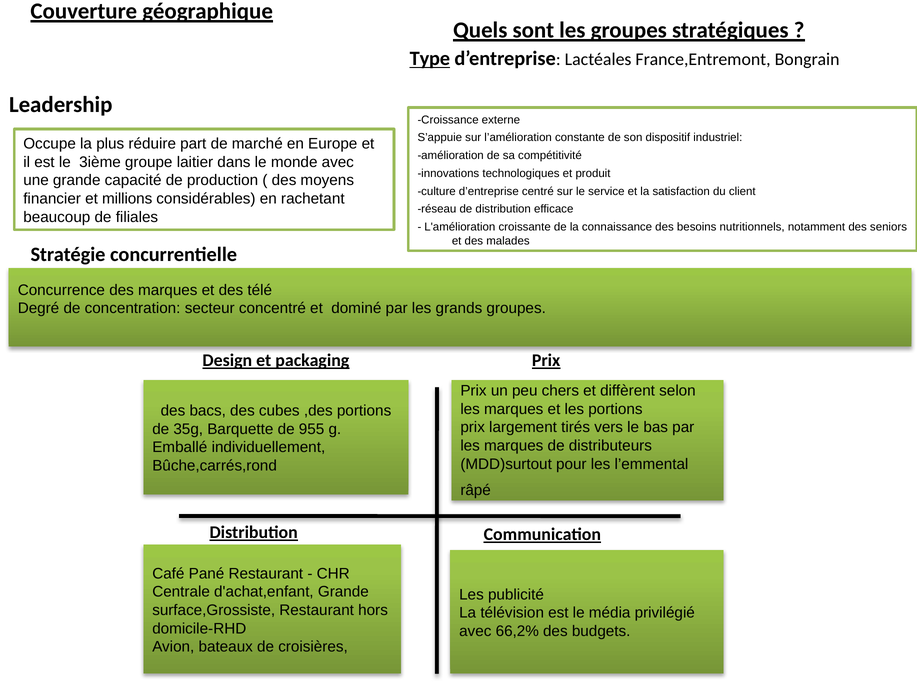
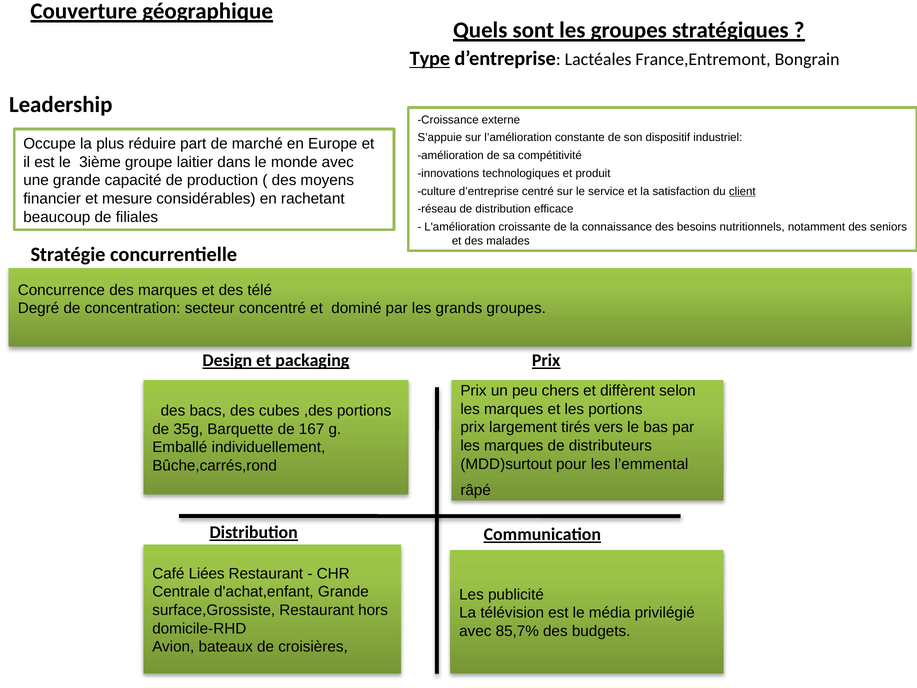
client underline: none -> present (742, 191)
millions: millions -> mesure (127, 199)
955: 955 -> 167 (312, 429)
Pané: Pané -> Liées (207, 573)
66,2%: 66,2% -> 85,7% (517, 631)
